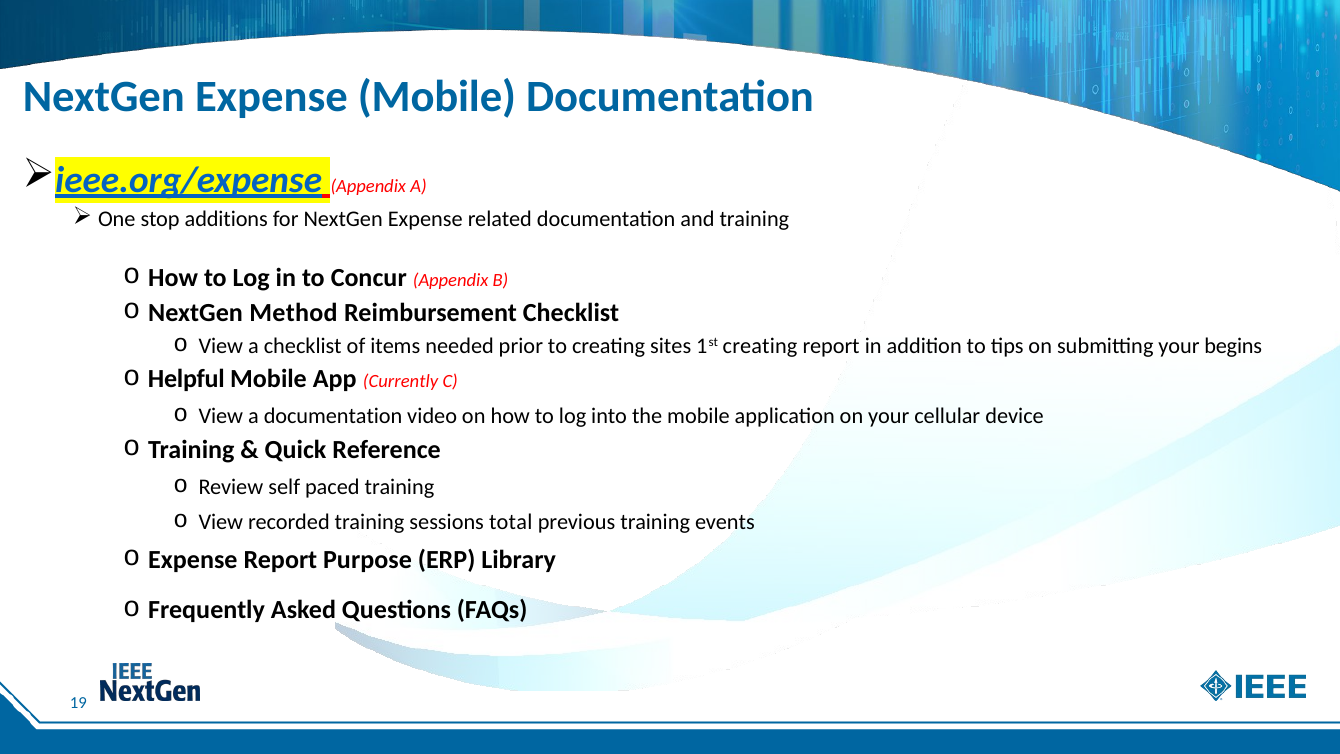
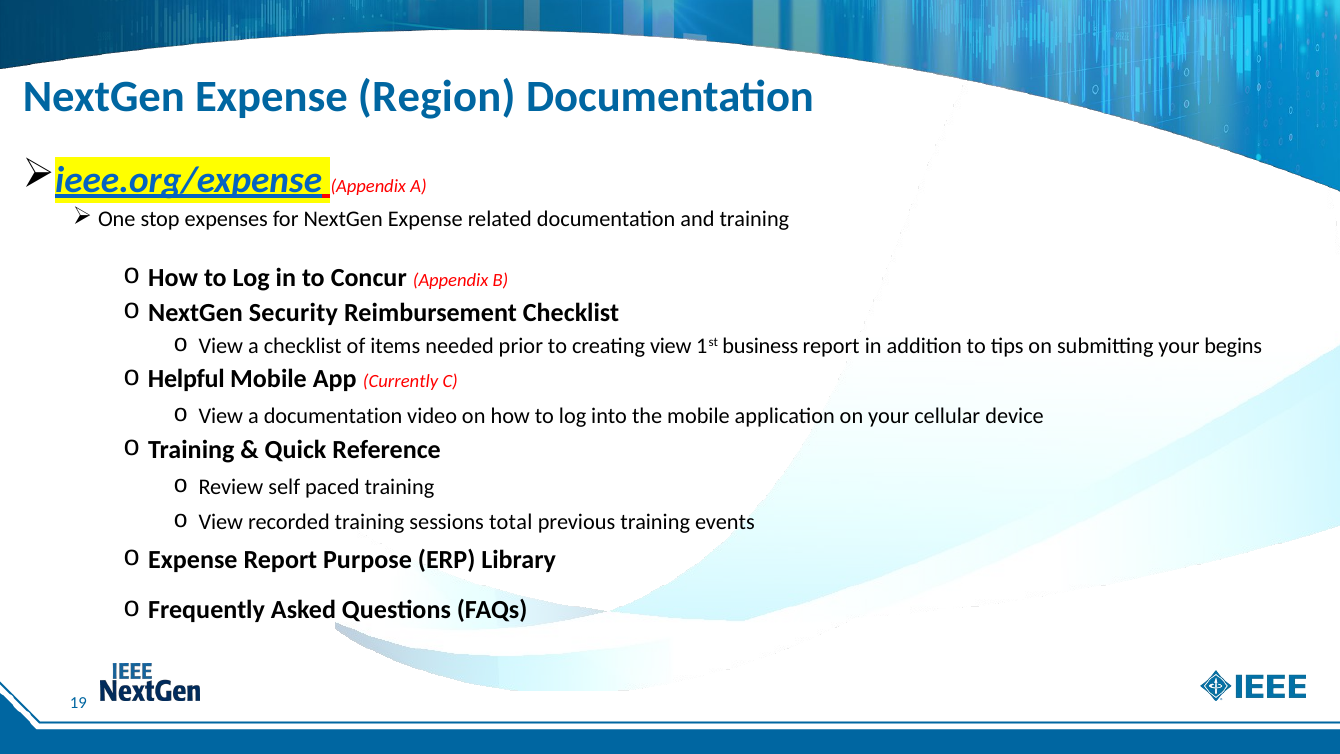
Expense Mobile: Mobile -> Region (437, 97)
additions: additions -> expenses (226, 219)
Method: Method -> Security (293, 313)
creating sites: sites -> view (671, 346)
1st creating: creating -> business (760, 346)
